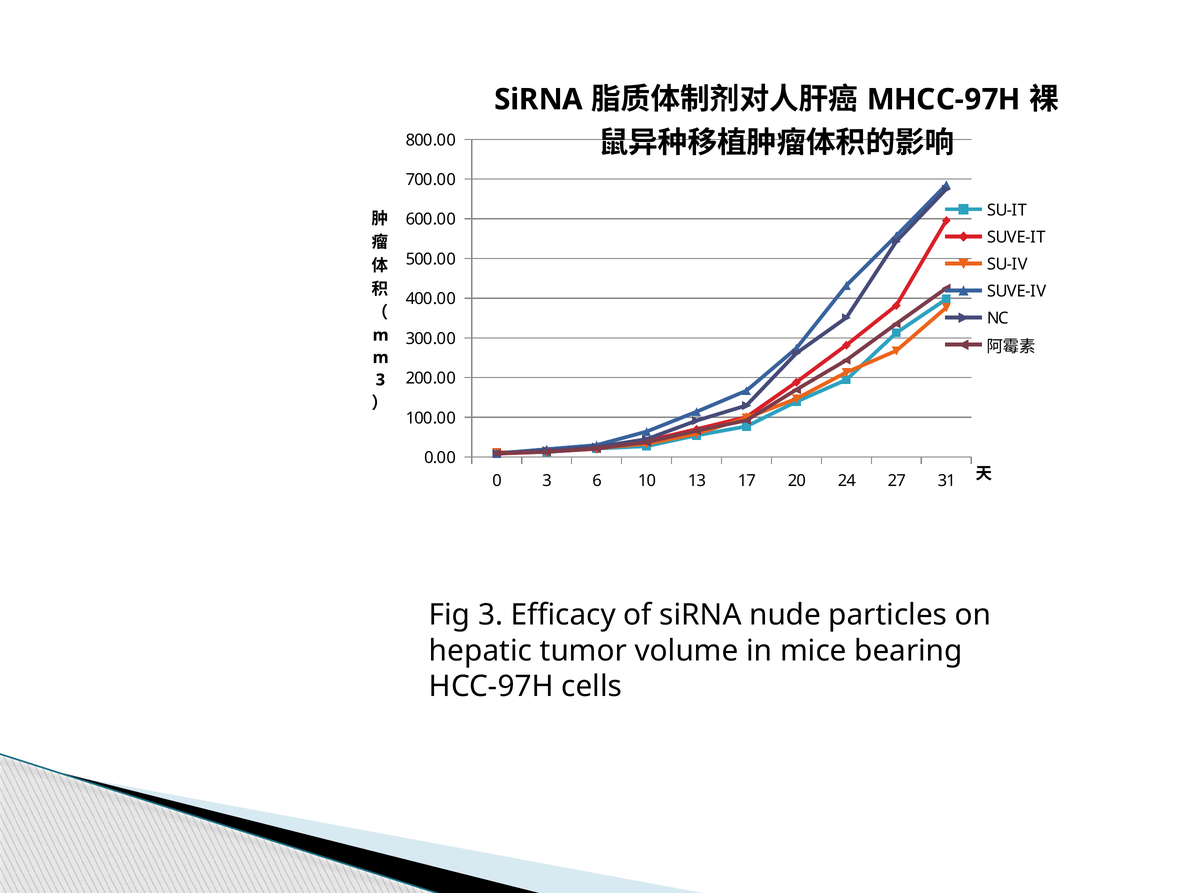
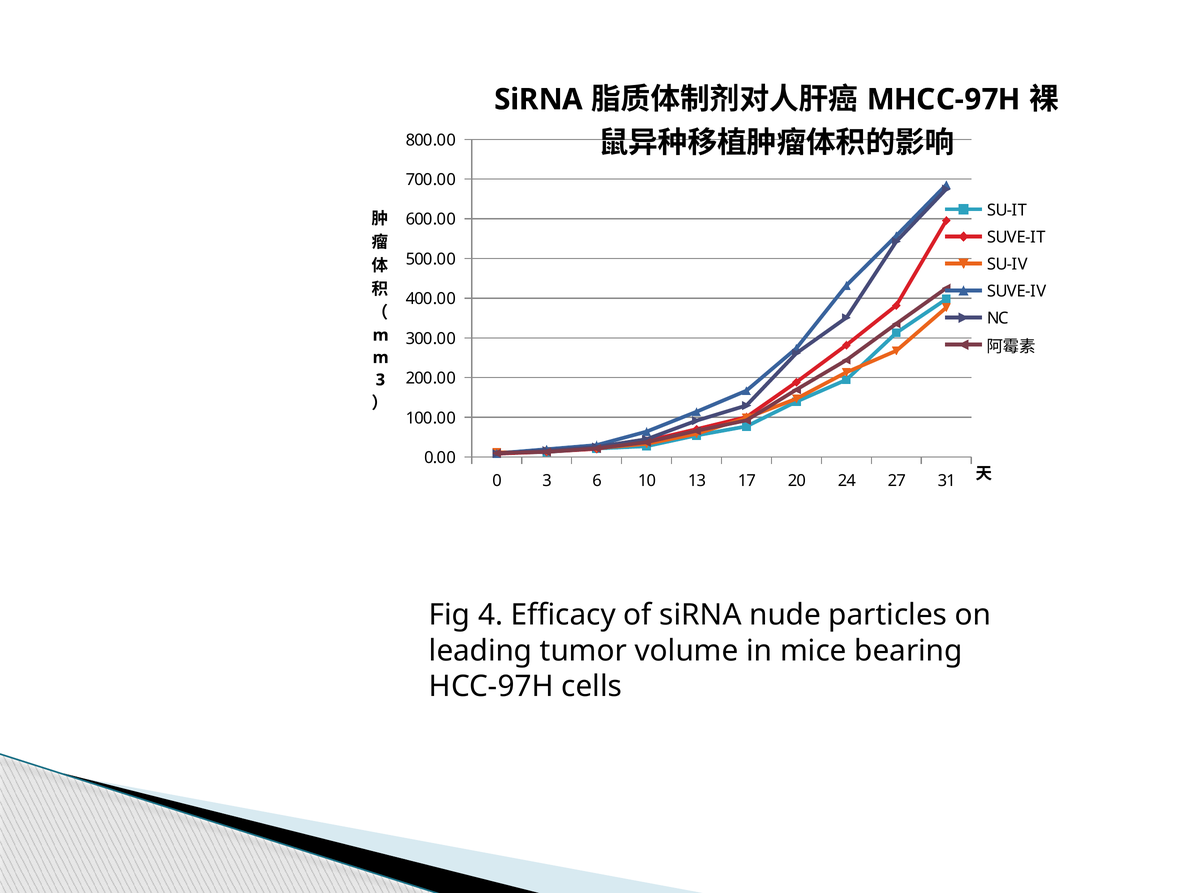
Fig 3: 3 -> 4 (491, 615)
hepatic: hepatic -> leading (481, 651)
